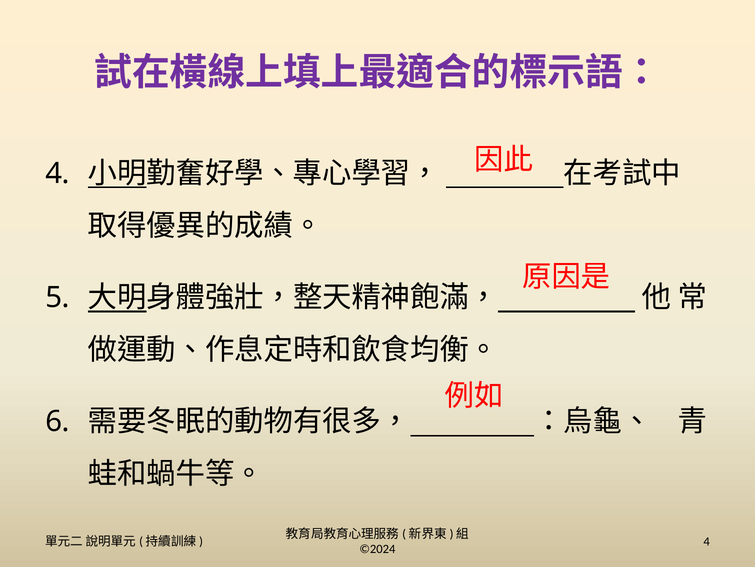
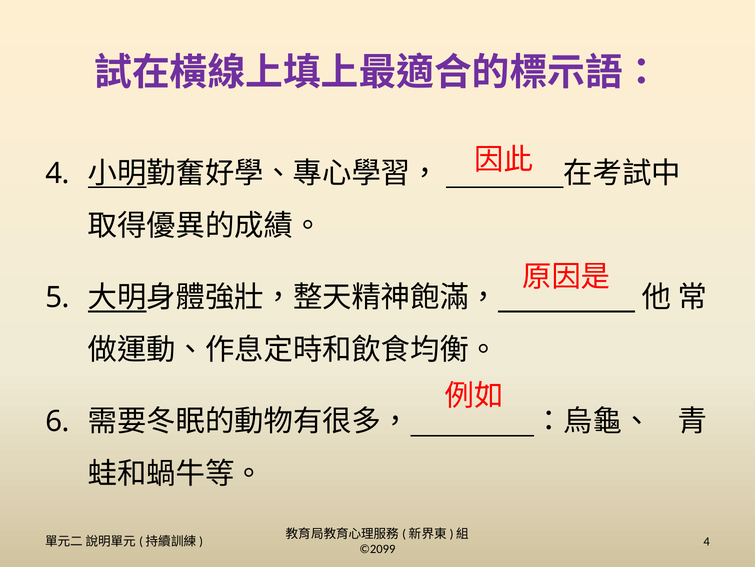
©2024: ©2024 -> ©2099 (377, 548)
